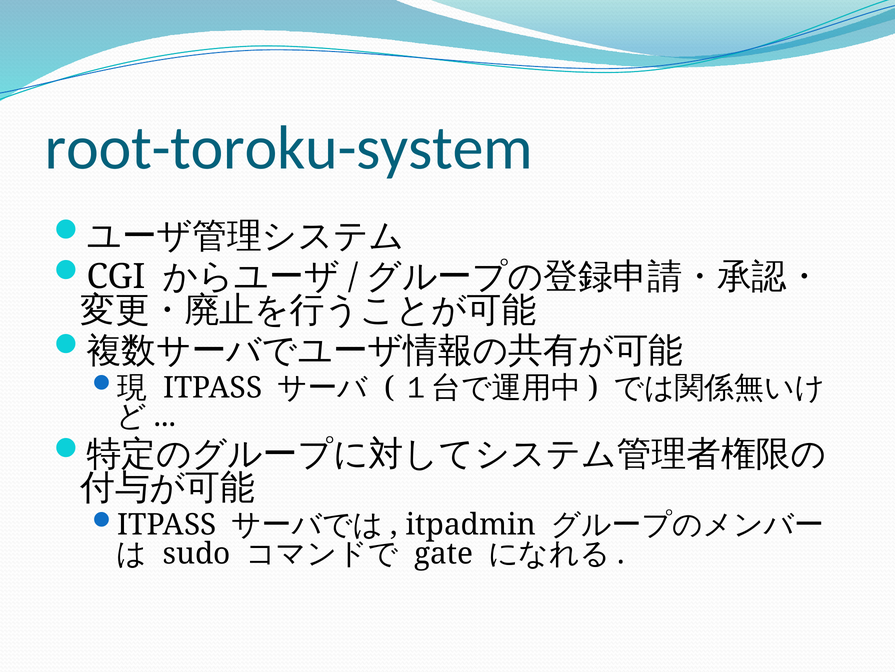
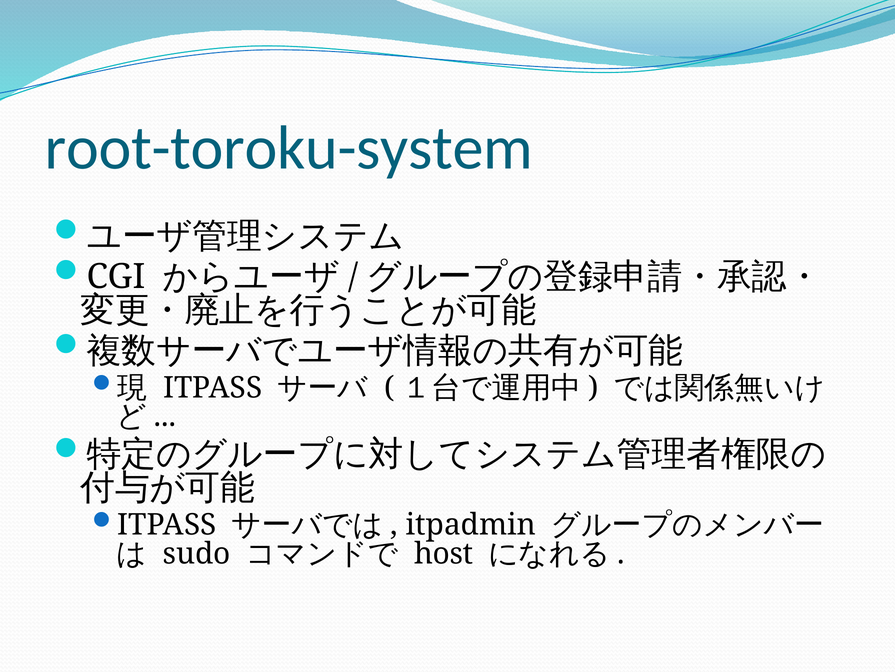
gate: gate -> host (444, 553)
